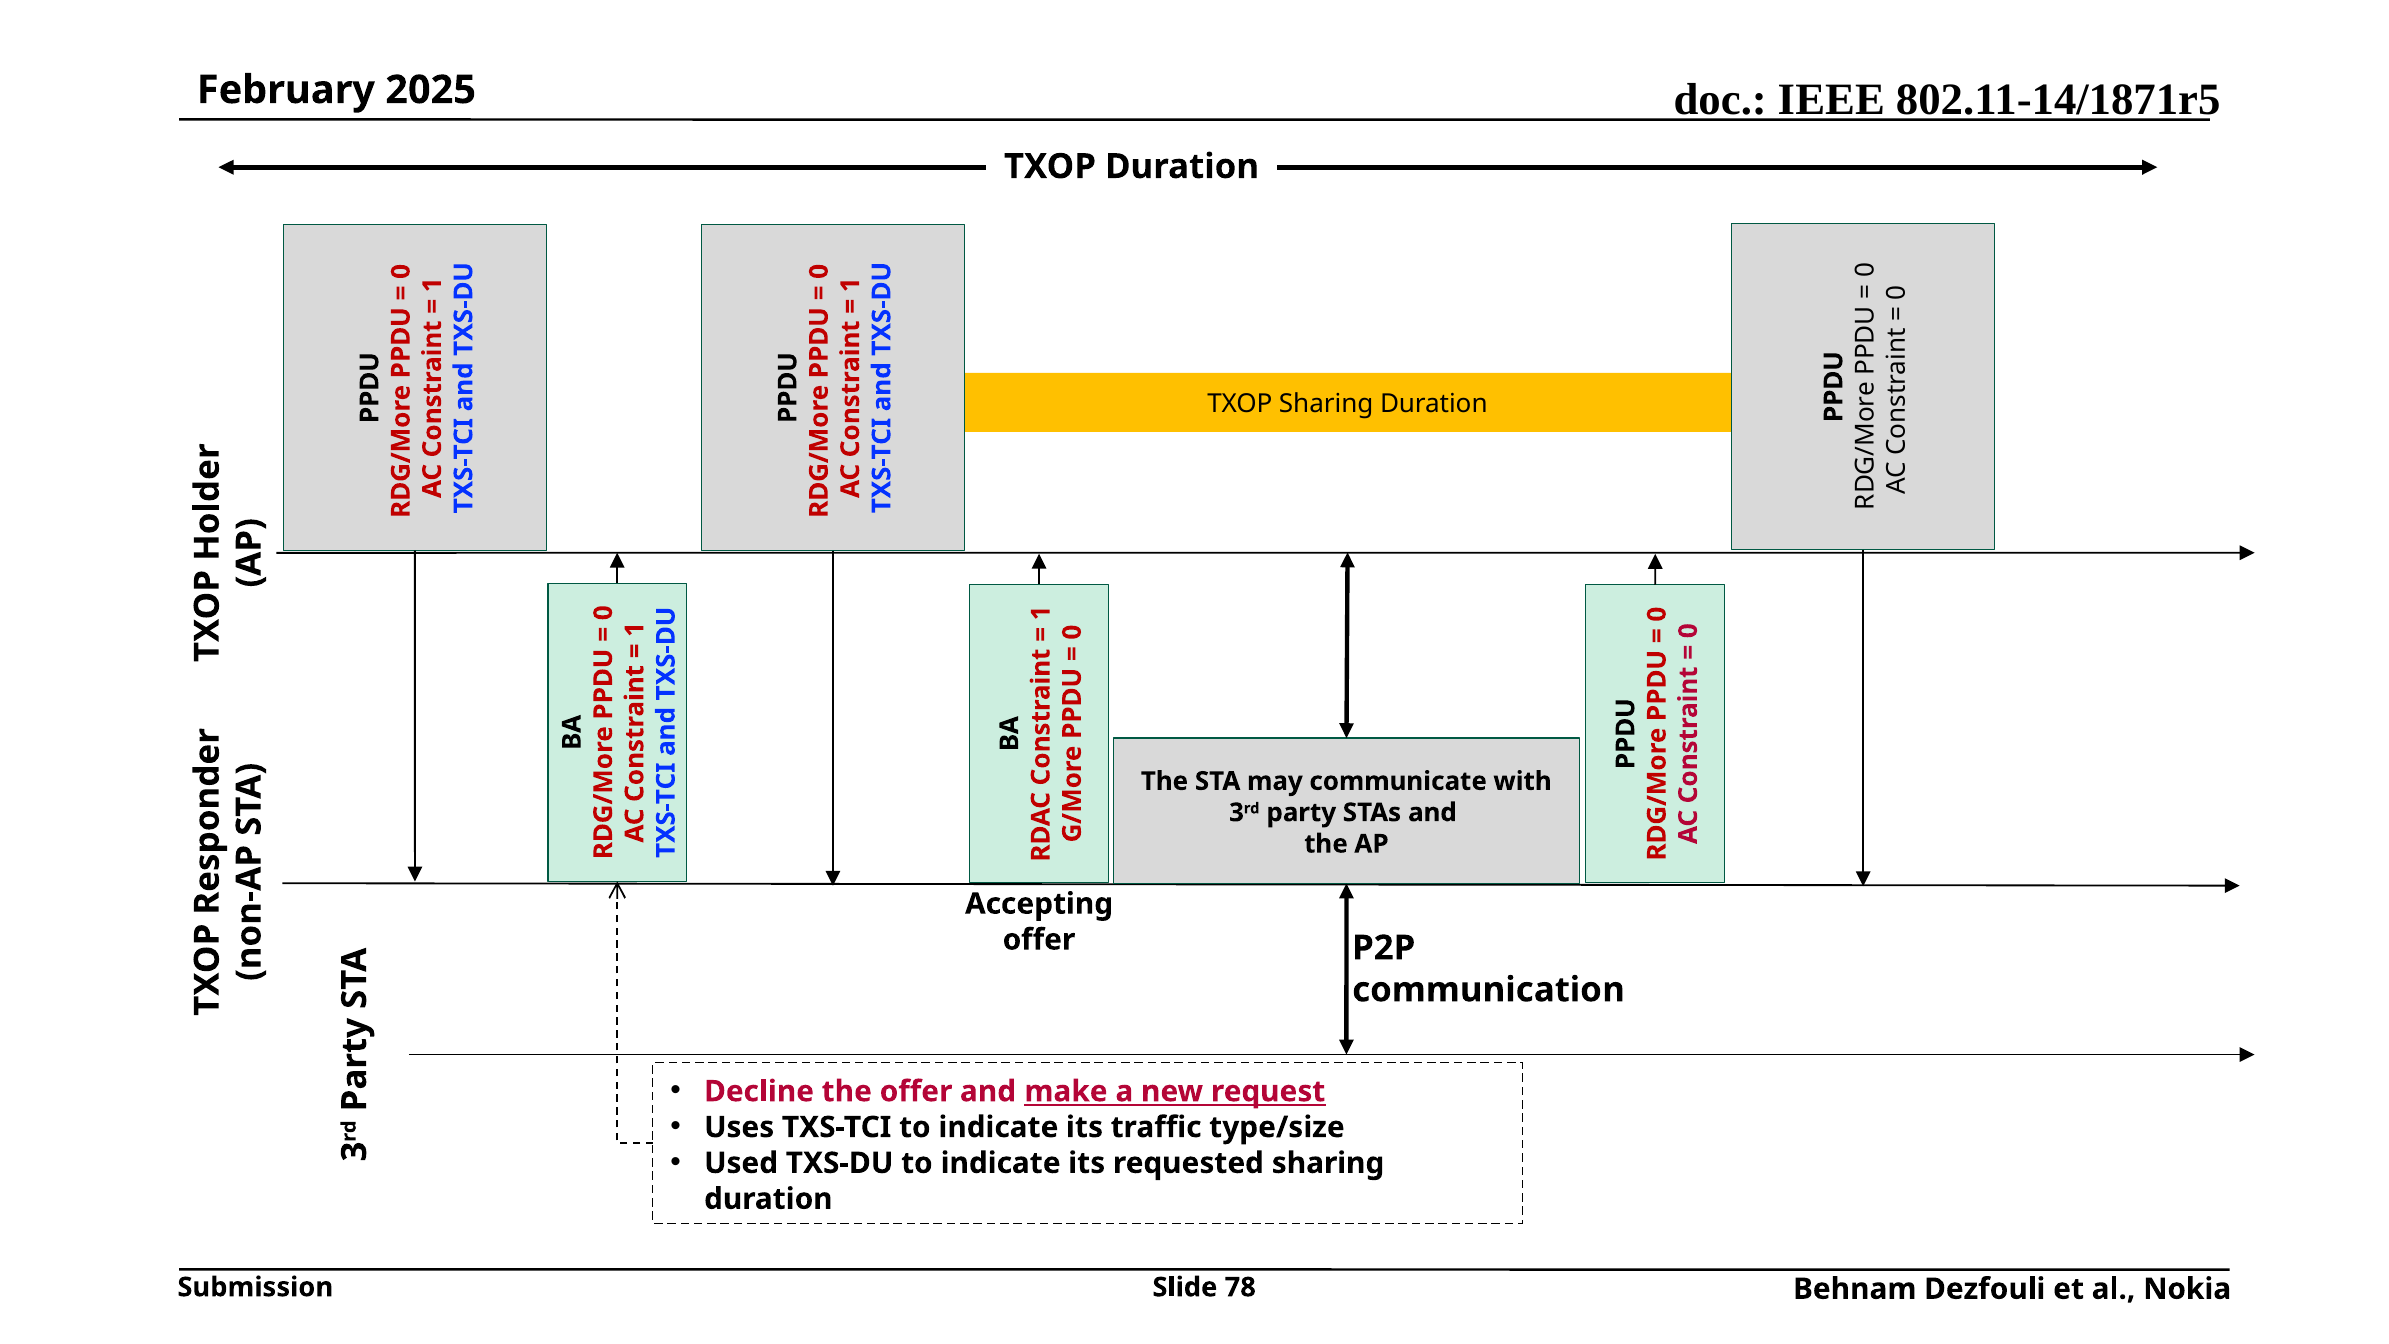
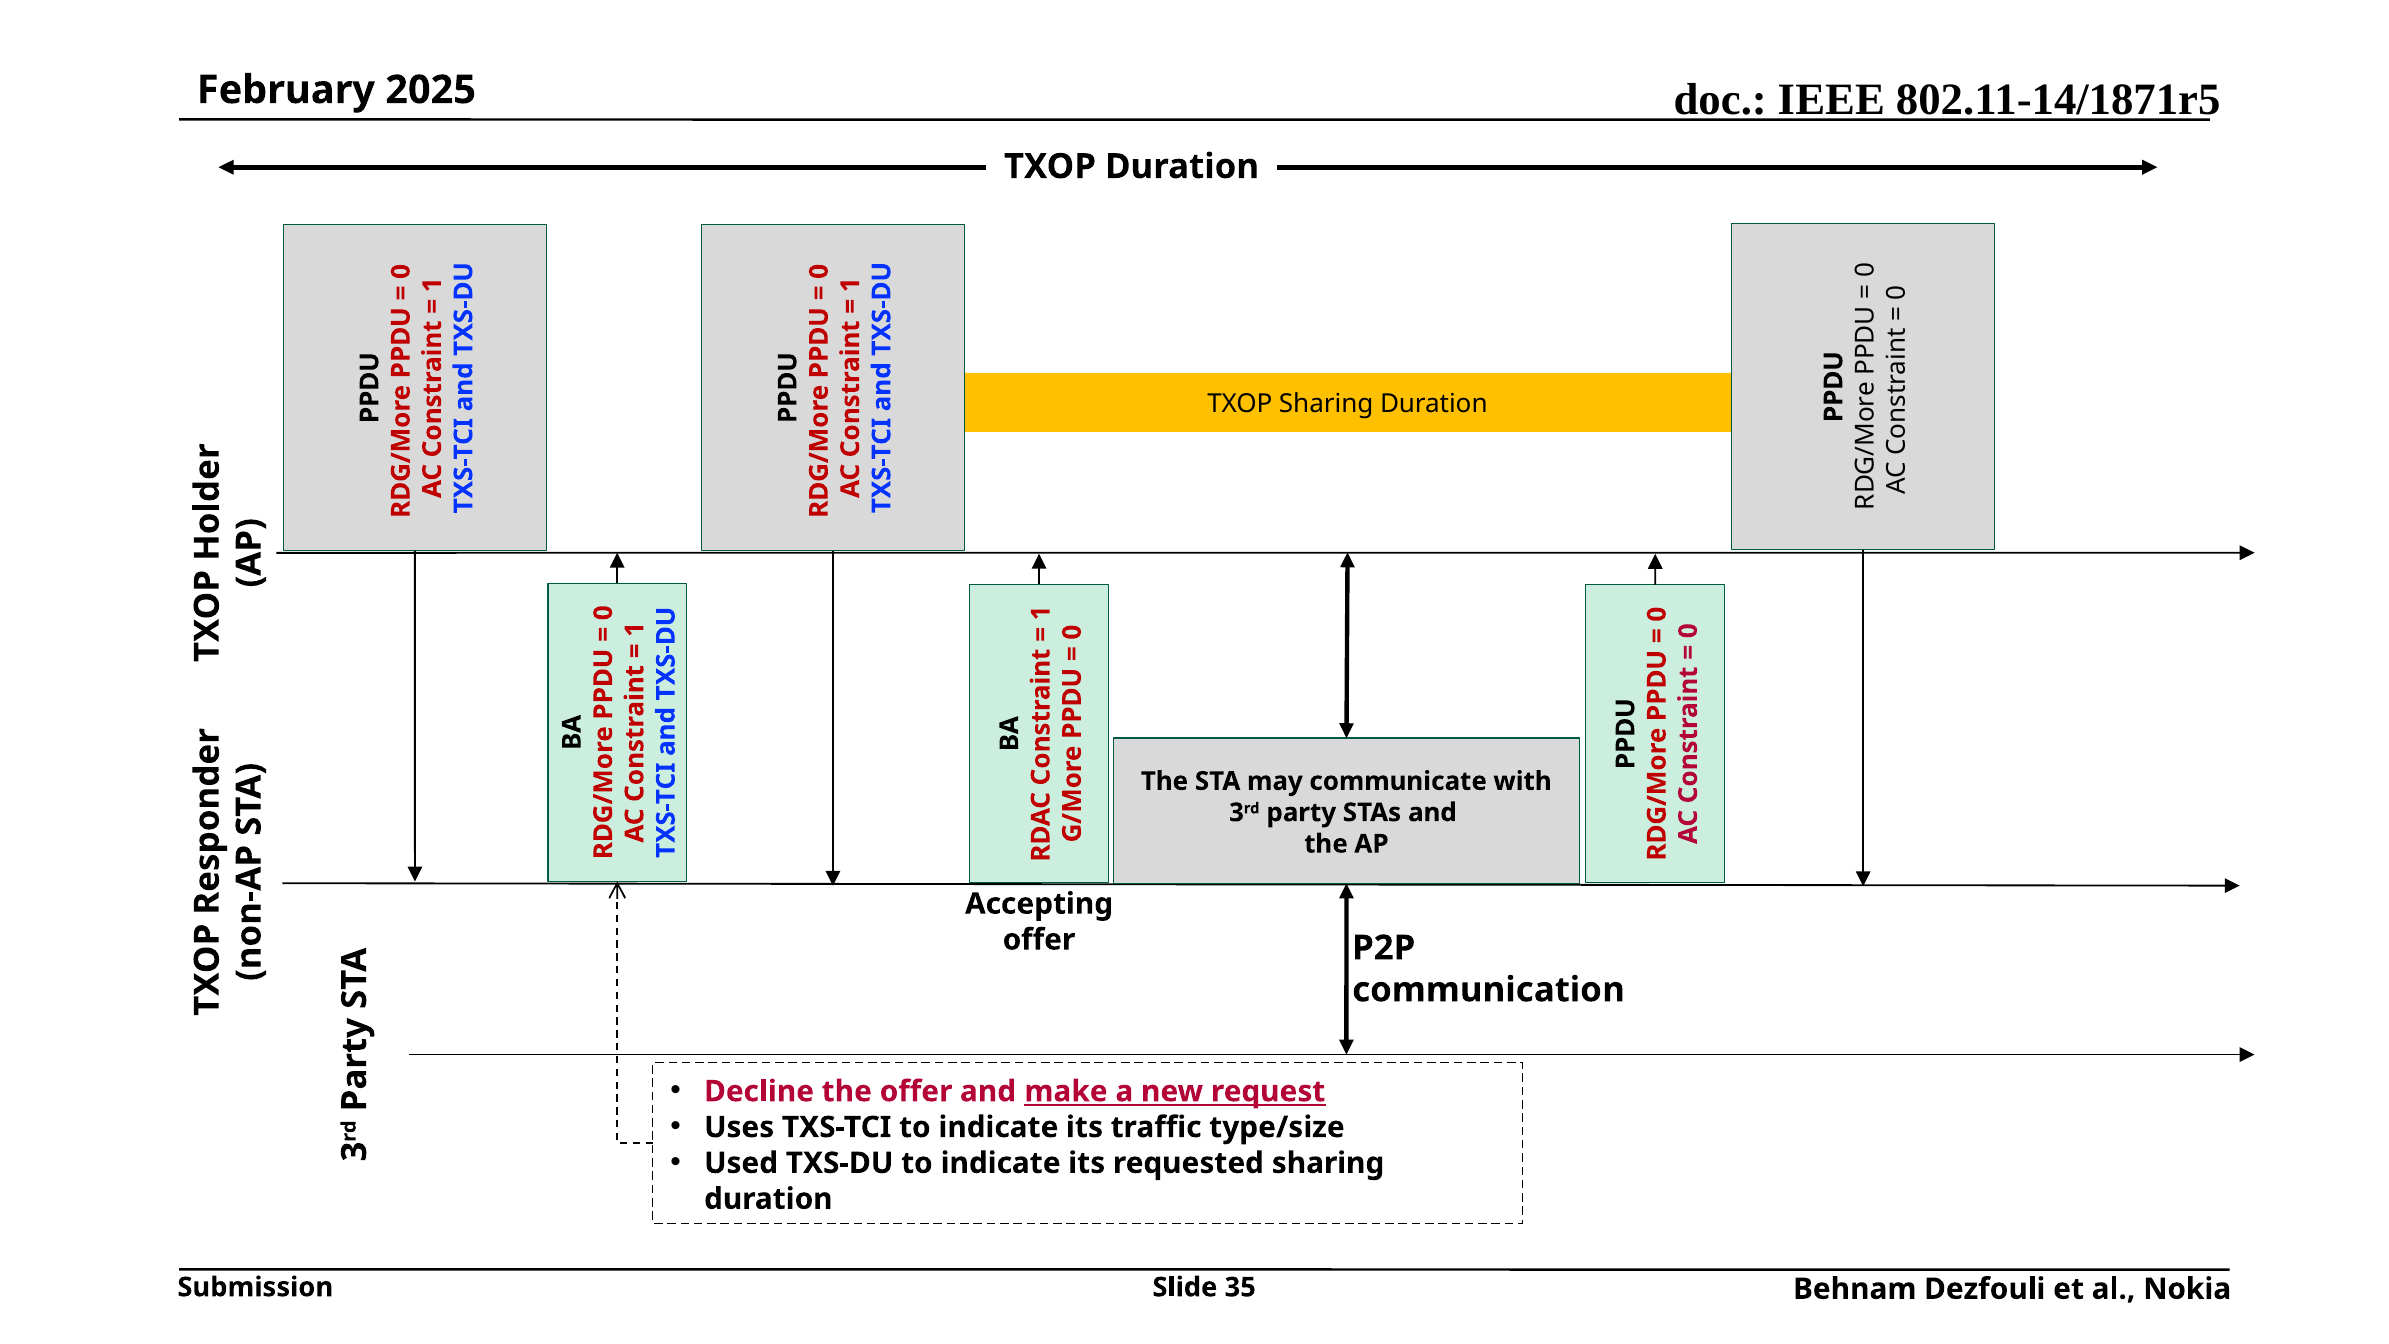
78: 78 -> 35 (1240, 1287)
